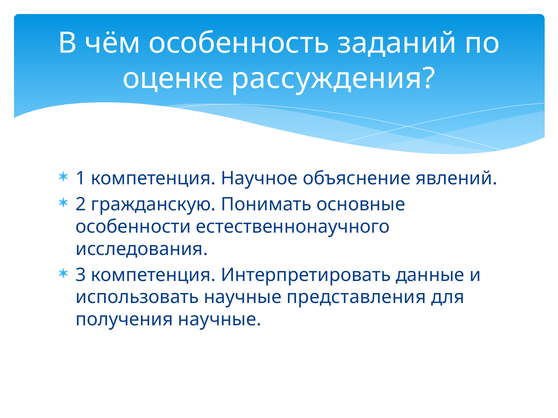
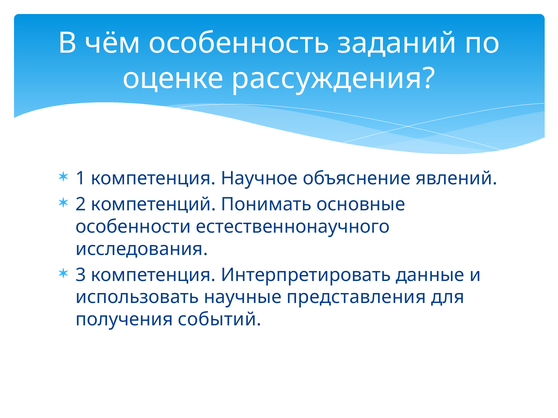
гражданскую: гражданскую -> компетенций (154, 205)
получения научные: научные -> событий (220, 320)
